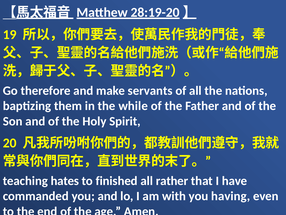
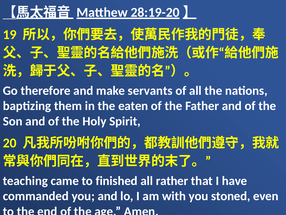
while: while -> eaten (133, 106)
hates: hates -> came (65, 180)
having: having -> stoned (231, 196)
